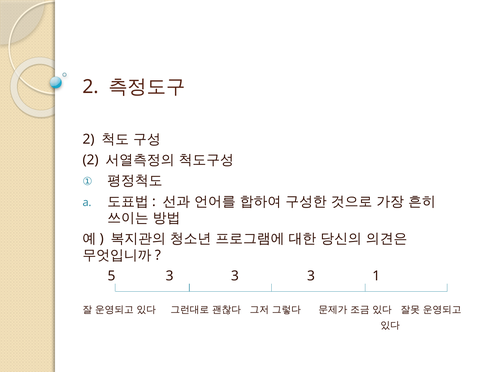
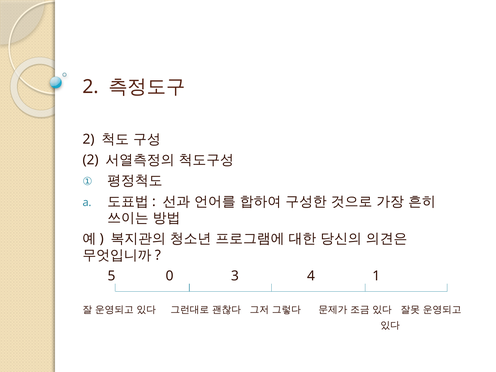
5 3: 3 -> 0 (170, 276)
3: 3 -> 4 (311, 276)
